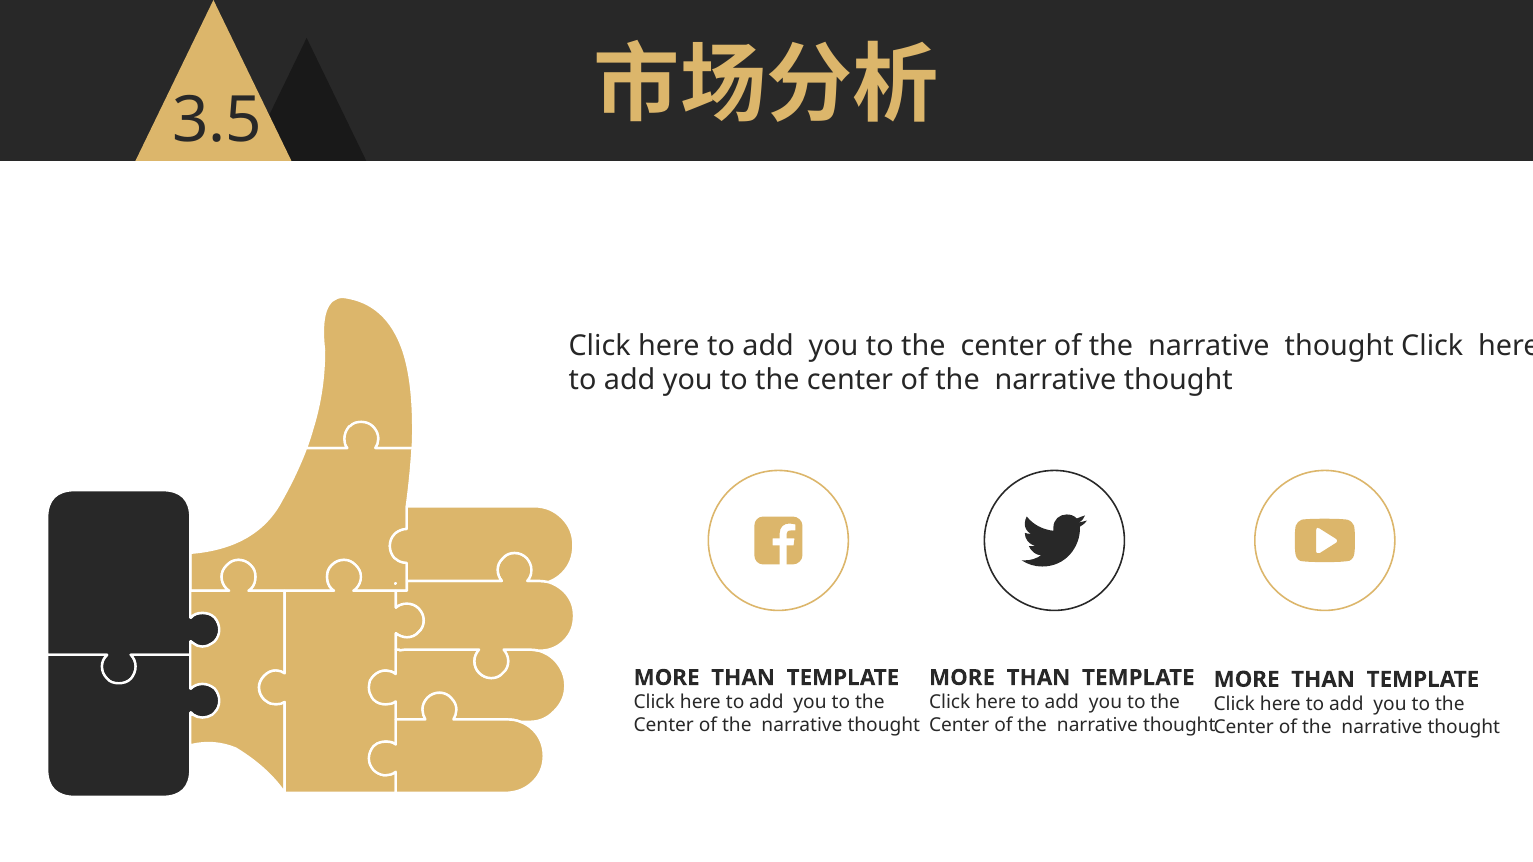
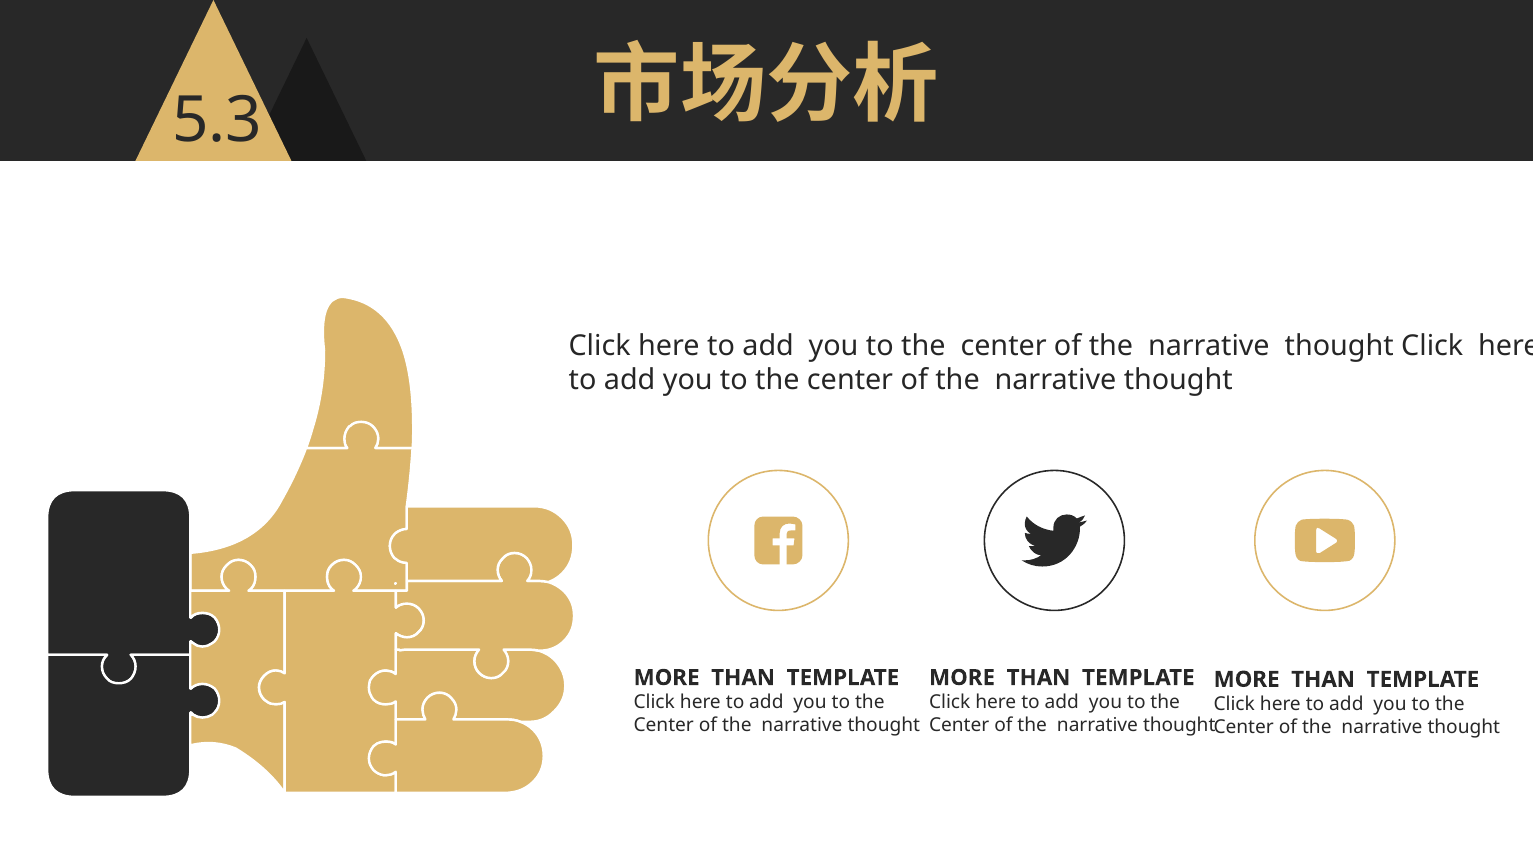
3.5: 3.5 -> 5.3 (217, 120)
